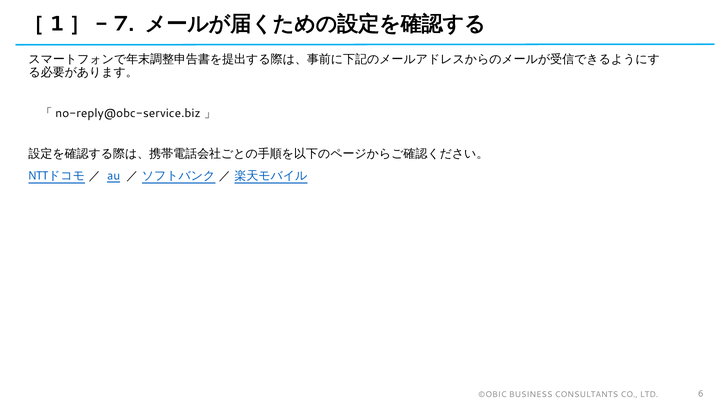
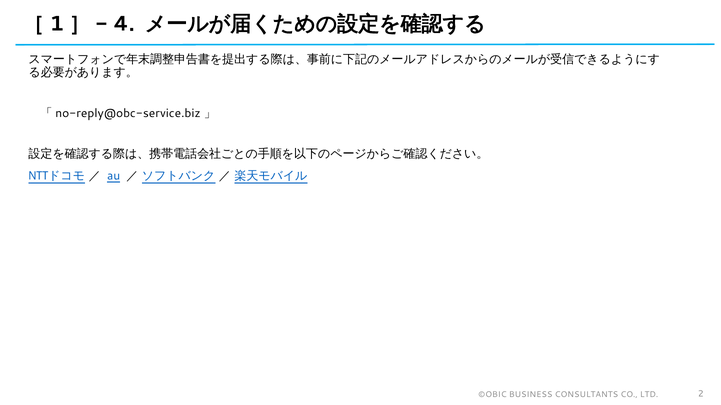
7: 7 -> 4 (124, 24)
6: 6 -> 2 (701, 394)
